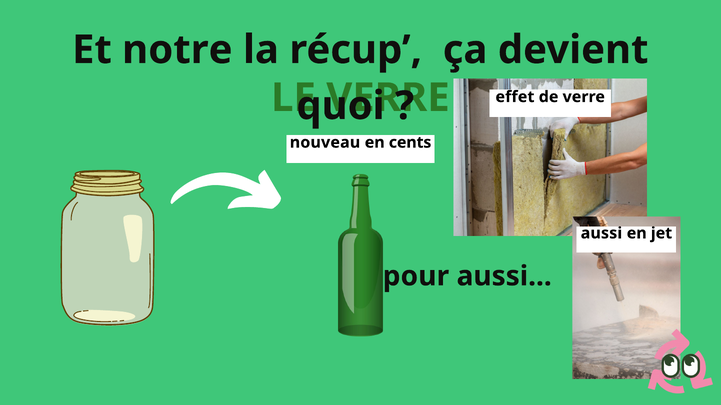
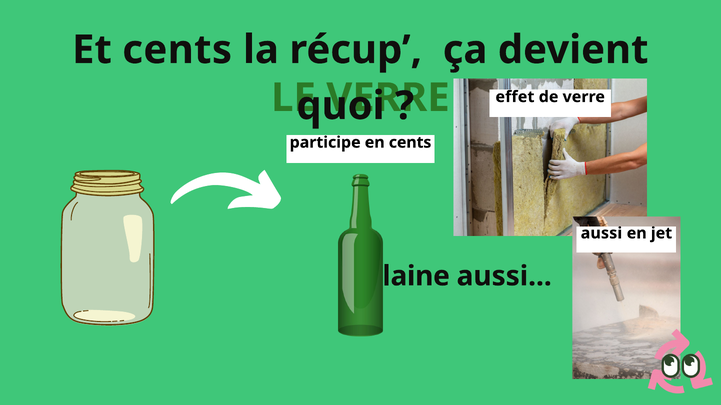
Et notre: notre -> cents (177, 50)
nouveau: nouveau -> participe (325, 143)
pour: pour -> laine (416, 277)
